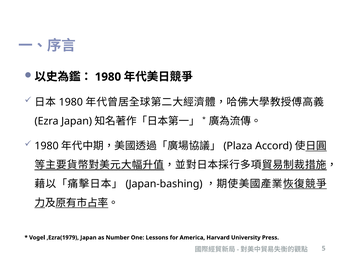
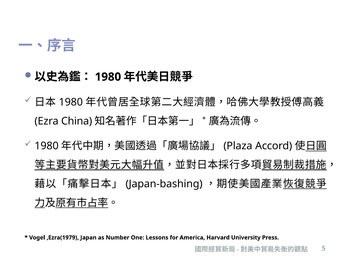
Japan: Japan -> China (77, 121)
